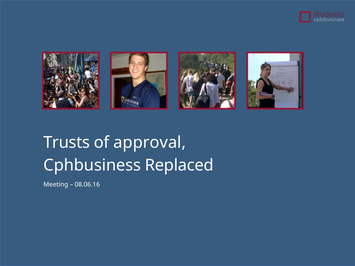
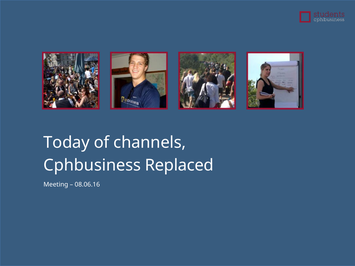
Trusts: Trusts -> Today (67, 143)
approval: approval -> channels (150, 143)
